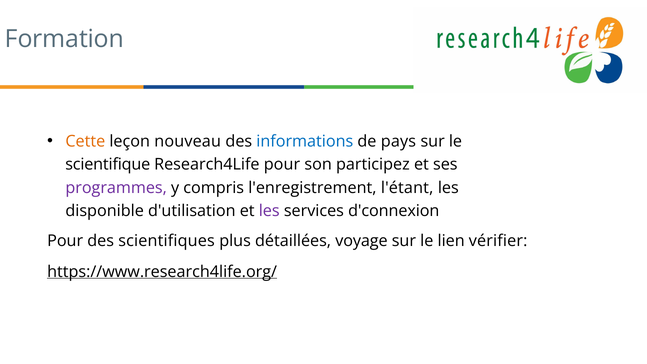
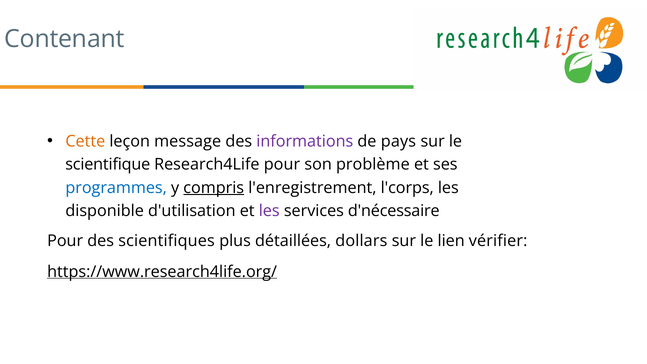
Formation: Formation -> Contenant (64, 39)
nouveau: nouveau -> message (188, 141)
informations colour: blue -> purple (305, 141)
participez: participez -> problème (373, 164)
programmes colour: purple -> blue (116, 188)
compris underline: none -> present (214, 188)
l'étant: l'étant -> l'corps (407, 188)
d'connexion: d'connexion -> d'nécessaire (394, 211)
voyage: voyage -> dollars (361, 241)
